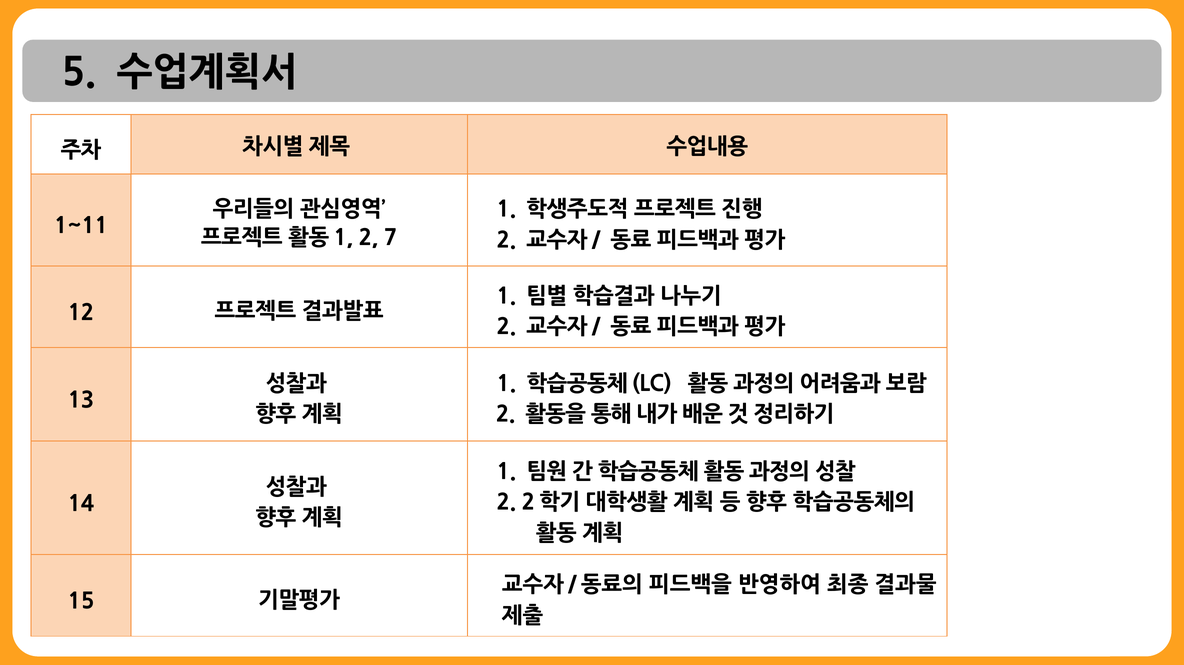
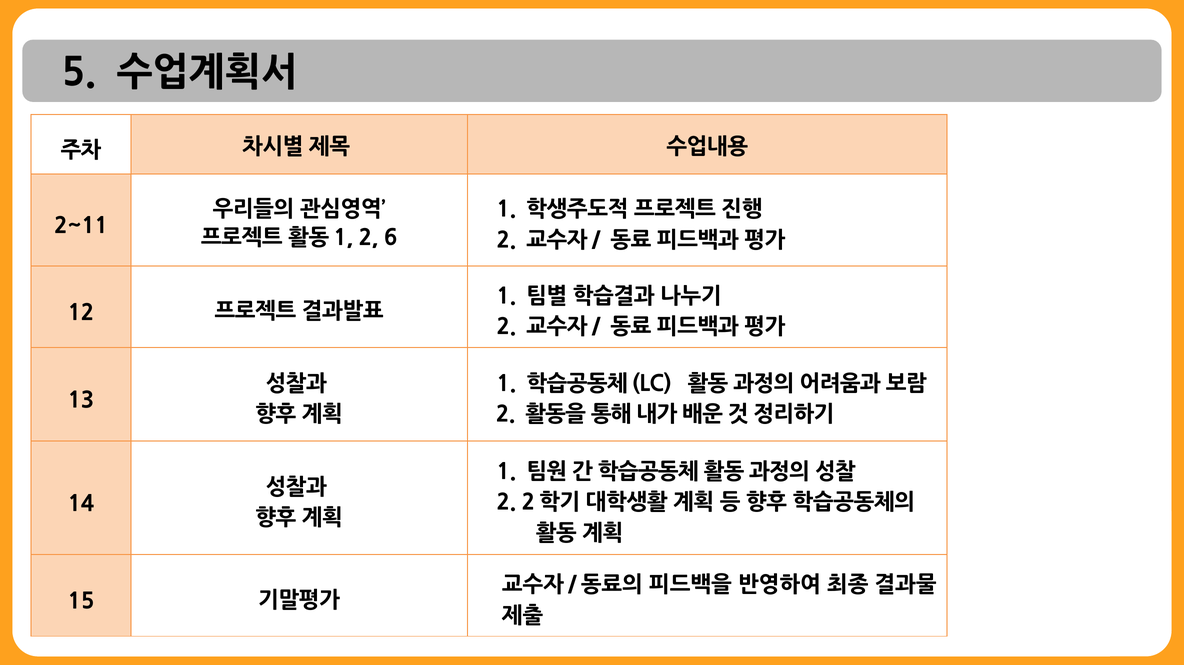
1~11: 1~11 -> 2~11 (81, 226)
7: 7 -> 6 (391, 238)
